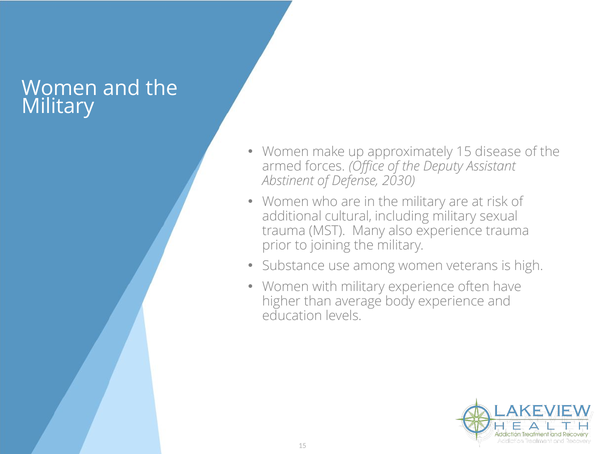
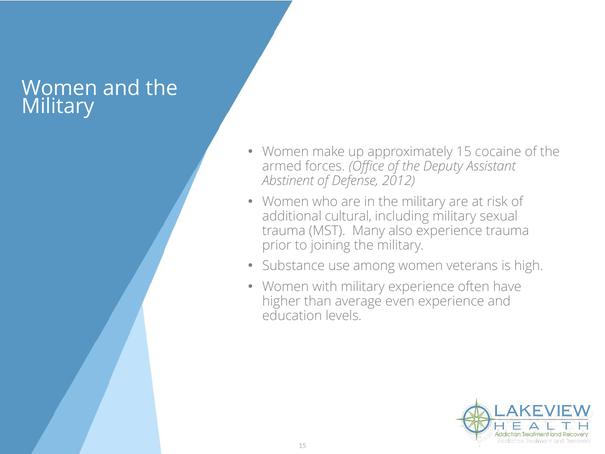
disease: disease -> cocaine (498, 152)
2030: 2030 -> 2012 (398, 181)
body: body -> even (400, 301)
